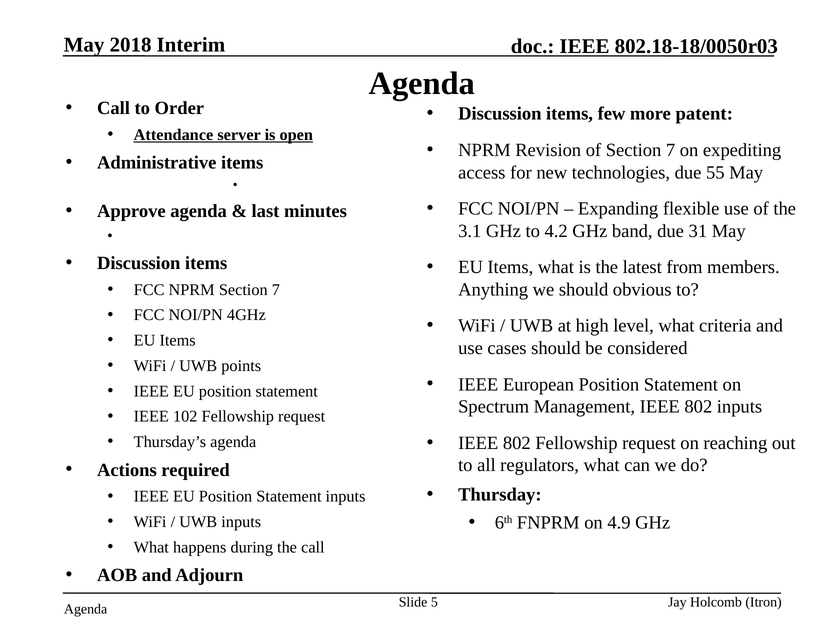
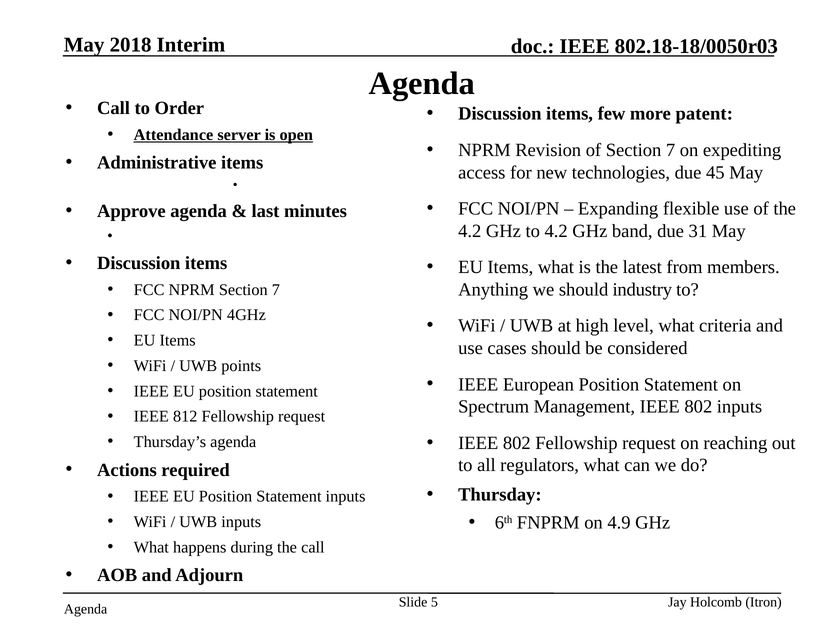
55: 55 -> 45 (715, 172)
3.1: 3.1 -> 4.2 (470, 231)
obvious: obvious -> industry (642, 289)
102: 102 -> 812 (185, 416)
